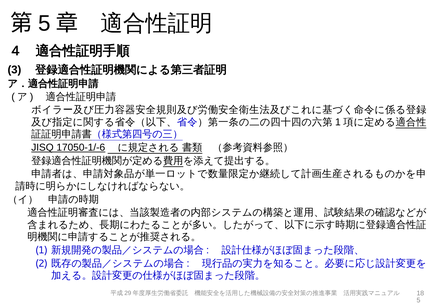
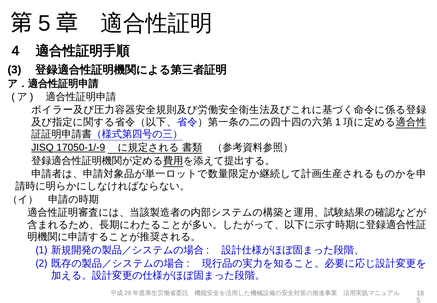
17050-1/-6: 17050-1/-6 -> 17050-1/-9 (81, 147)
